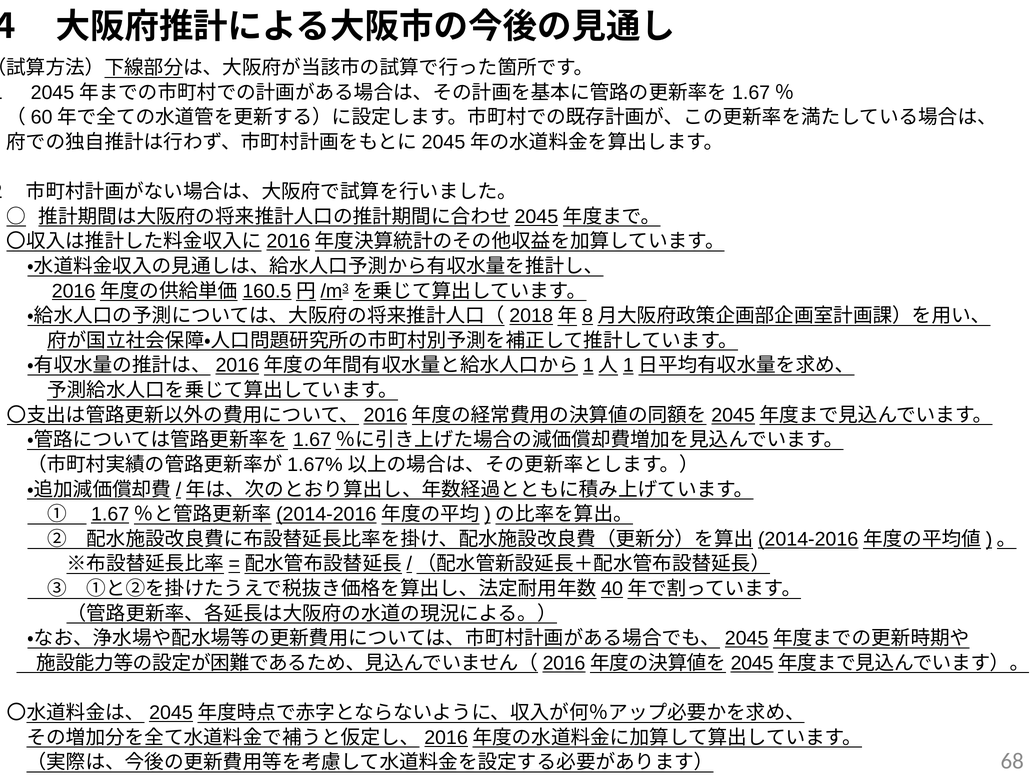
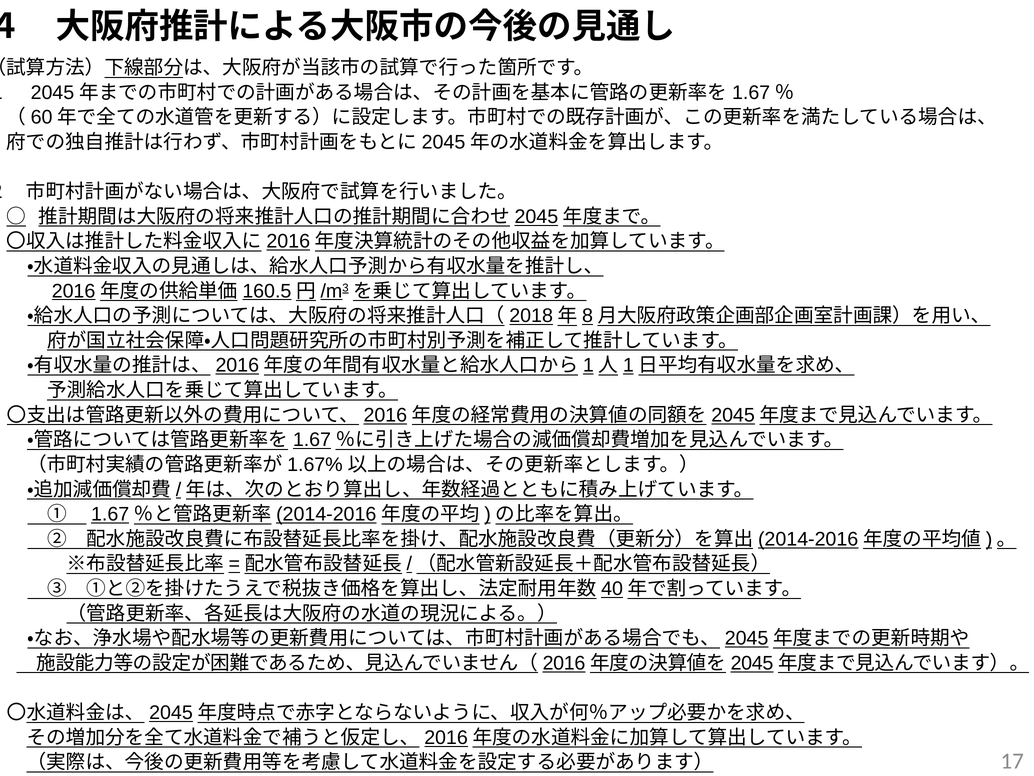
68: 68 -> 17 (1012, 761)
